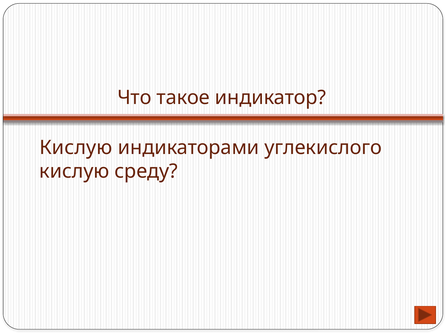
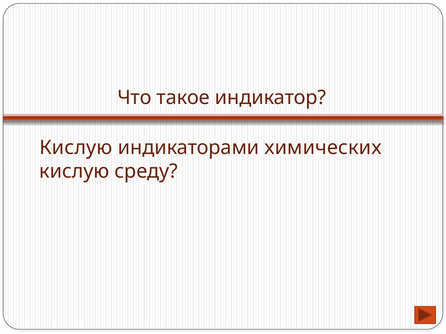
углекислого: углекислого -> химических (323, 148)
